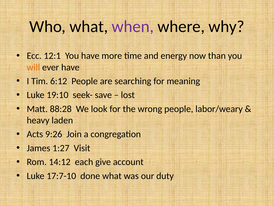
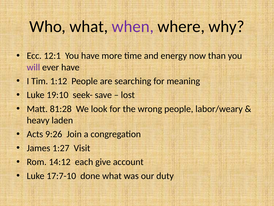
will colour: orange -> purple (33, 67)
6:12: 6:12 -> 1:12 (59, 81)
88:28: 88:28 -> 81:28 (61, 109)
